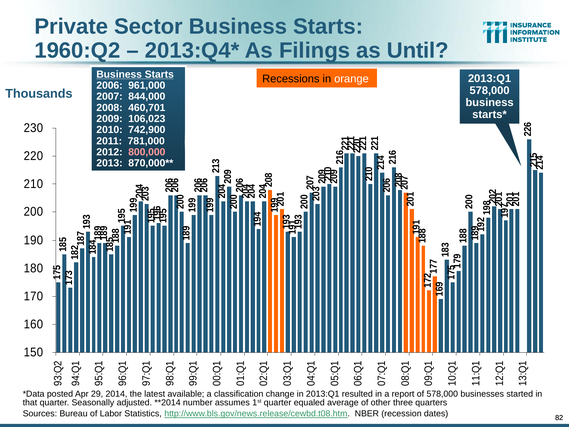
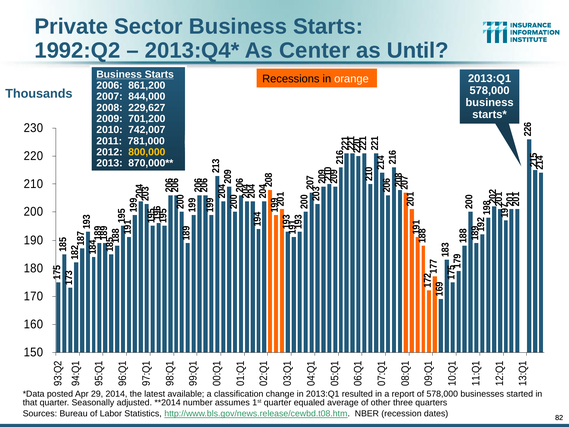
1960:Q2: 1960:Q2 -> 1992:Q2 (77, 51)
Filings: Filings -> Center (315, 51)
961,000: 961,000 -> 861,200 (147, 85)
460,701: 460,701 -> 229,627 (147, 108)
106,023: 106,023 -> 701,200 (147, 119)
742,900: 742,900 -> 742,007 (147, 130)
800,000 colour: pink -> yellow (147, 152)
